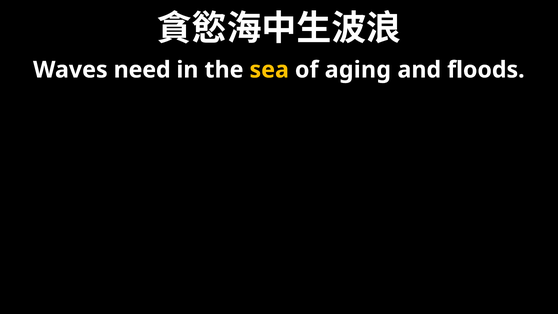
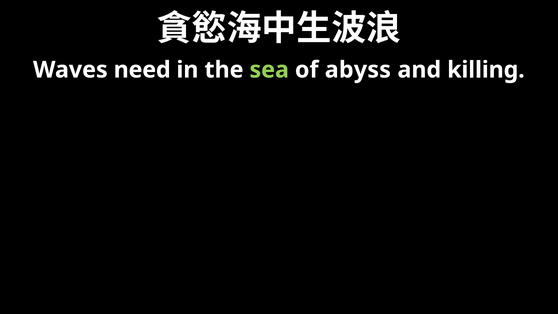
sea colour: yellow -> light green (269, 70)
aging: aging -> abyss (358, 70)
floods: floods -> killing (486, 70)
